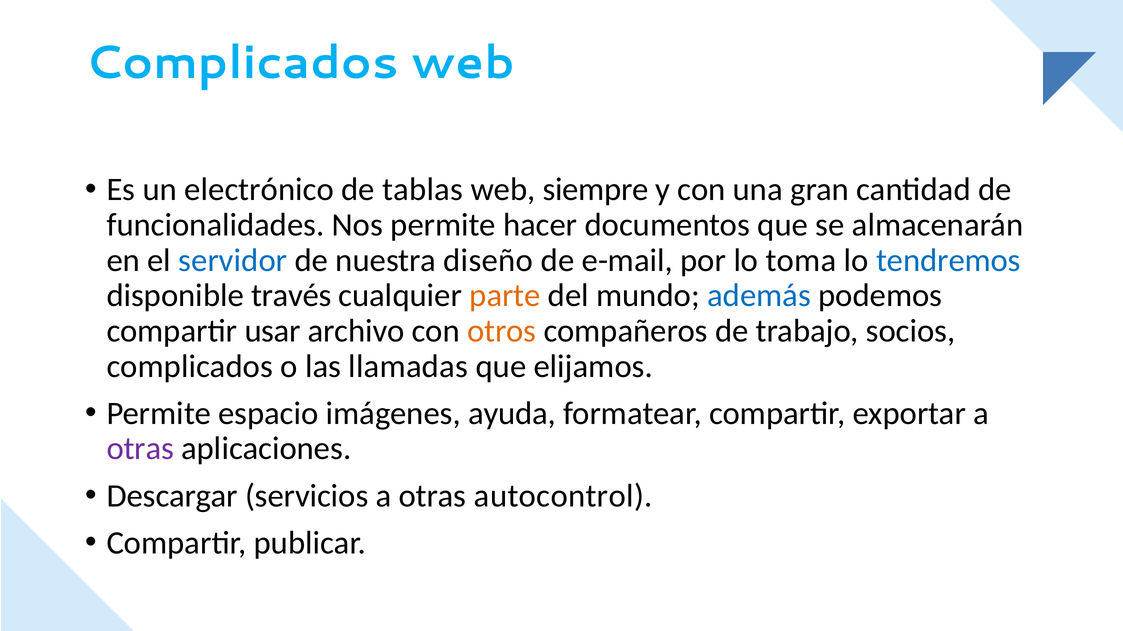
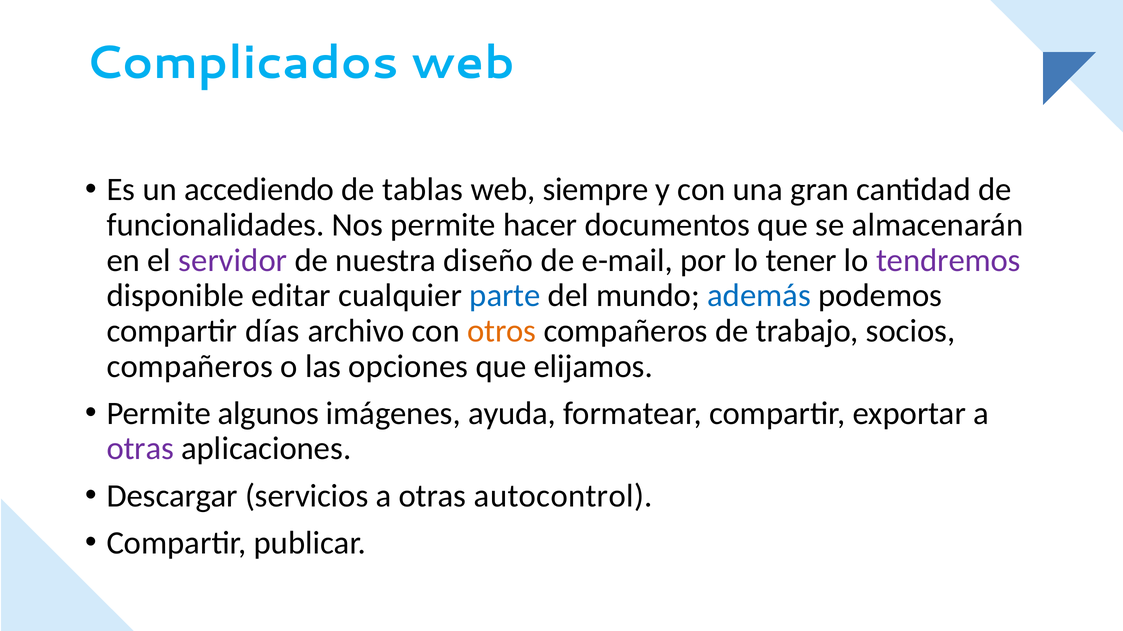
electrónico: electrónico -> accediendo (259, 190)
servidor colour: blue -> purple (233, 261)
toma: toma -> tener (801, 261)
tendremos colour: blue -> purple (948, 261)
través: través -> editar (291, 296)
parte colour: orange -> blue (505, 296)
usar: usar -> días (272, 331)
complicados: complicados -> compañeros (190, 367)
llamadas: llamadas -> opciones (408, 367)
espacio: espacio -> algunos (268, 414)
